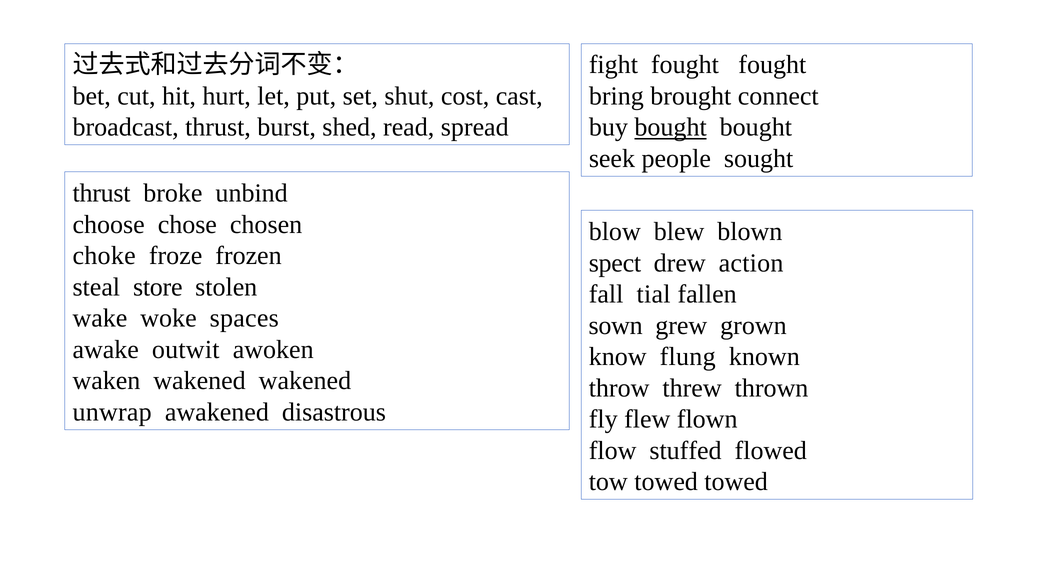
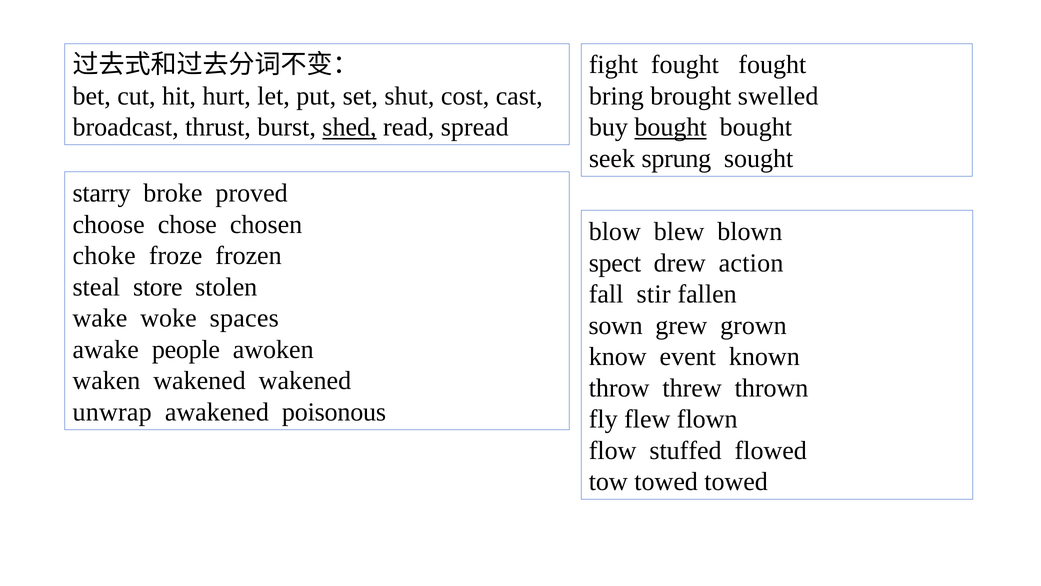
connect: connect -> swelled (778, 96)
shed underline: none -> present (349, 127)
people: people -> sprung (676, 158)
thrust: thrust -> starry (102, 193)
unbind: unbind -> proved (252, 193)
tial: tial -> stir (654, 294)
outwit: outwit -> people (186, 349)
flung: flung -> event (688, 356)
disastrous: disastrous -> poisonous (334, 412)
